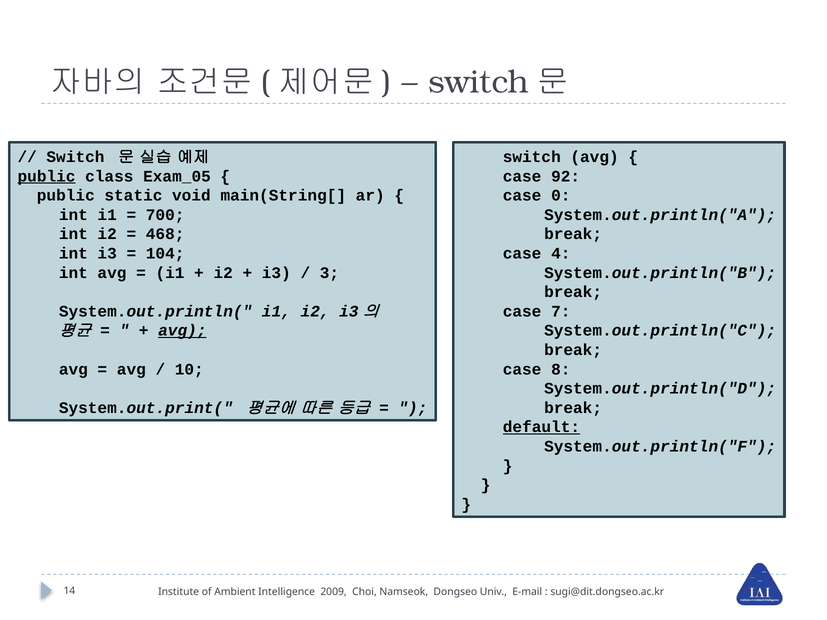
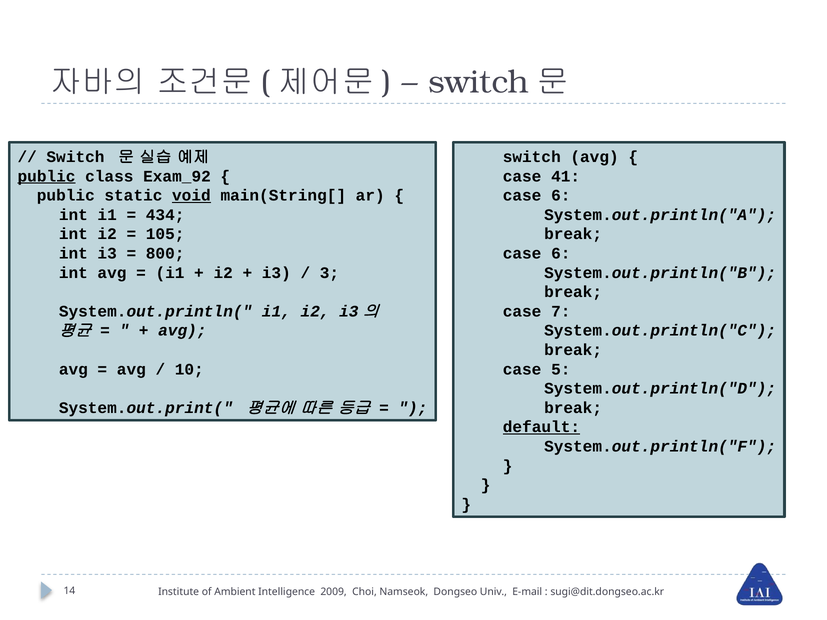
Exam_05: Exam_05 -> Exam_92 (177, 176)
92: 92 -> 41 (566, 176)
void underline: none -> present (191, 196)
0: 0 -> 6 (561, 196)
700: 700 -> 434 (165, 215)
468: 468 -> 105 (165, 234)
104: 104 -> 800 (165, 254)
4: 4 -> 6 (561, 254)
avg underline: present -> none (182, 331)
8: 8 -> 5 (561, 369)
